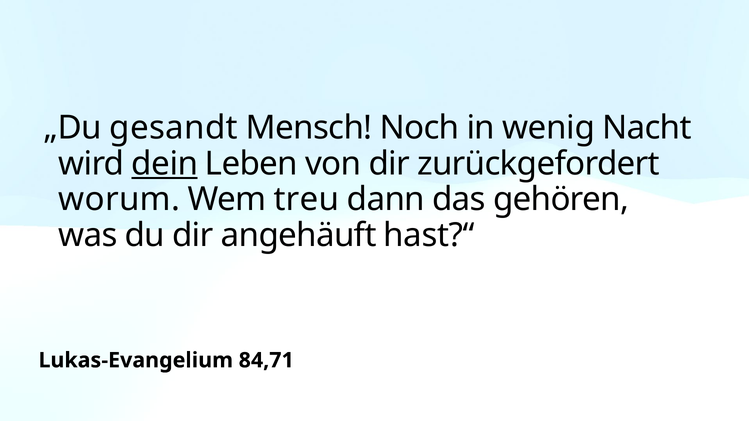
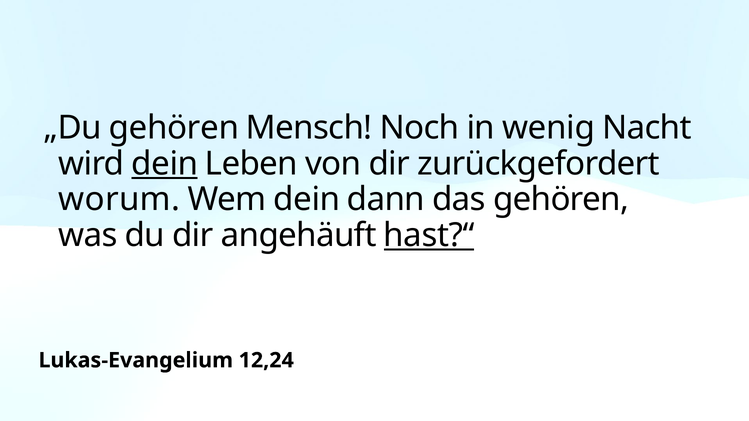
„Du gesandt: gesandt -> gehören (174, 128)
Wem treu: treu -> dein (307, 200)
hast?“ underline: none -> present (429, 235)
84,71: 84,71 -> 12,24 (266, 361)
